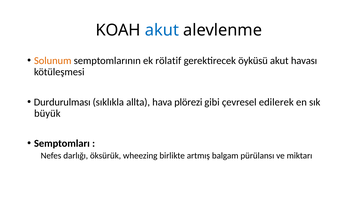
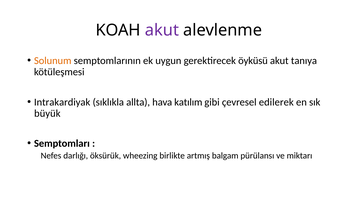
akut colour: blue -> purple (162, 30)
rölatif: rölatif -> uygun (168, 61)
havası: havası -> tanıya (304, 61)
Durdurulması: Durdurulması -> Intrakardiyak (62, 102)
plörezi: plörezi -> katılım (188, 102)
